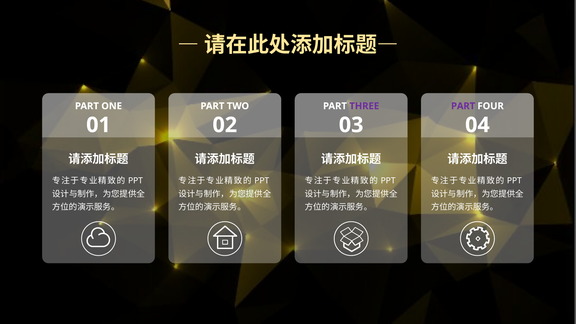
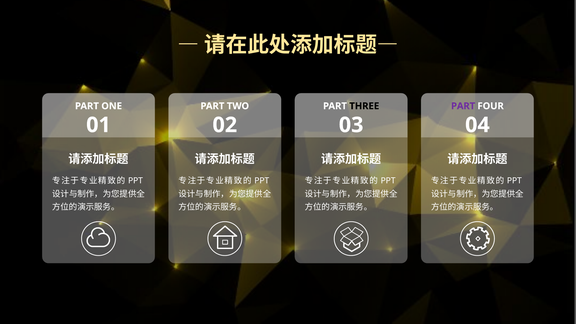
THREE colour: purple -> black (364, 106)
